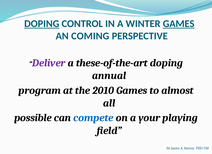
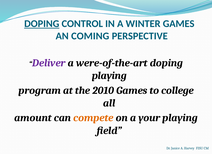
GAMES underline: present -> none (179, 24)
these-of-the-art: these-of-the-art -> were-of-the-art (112, 63)
annual: annual -> playing (109, 76)
almost: almost -> college (178, 91)
possible: possible -> amount (33, 118)
compete colour: blue -> orange (93, 118)
